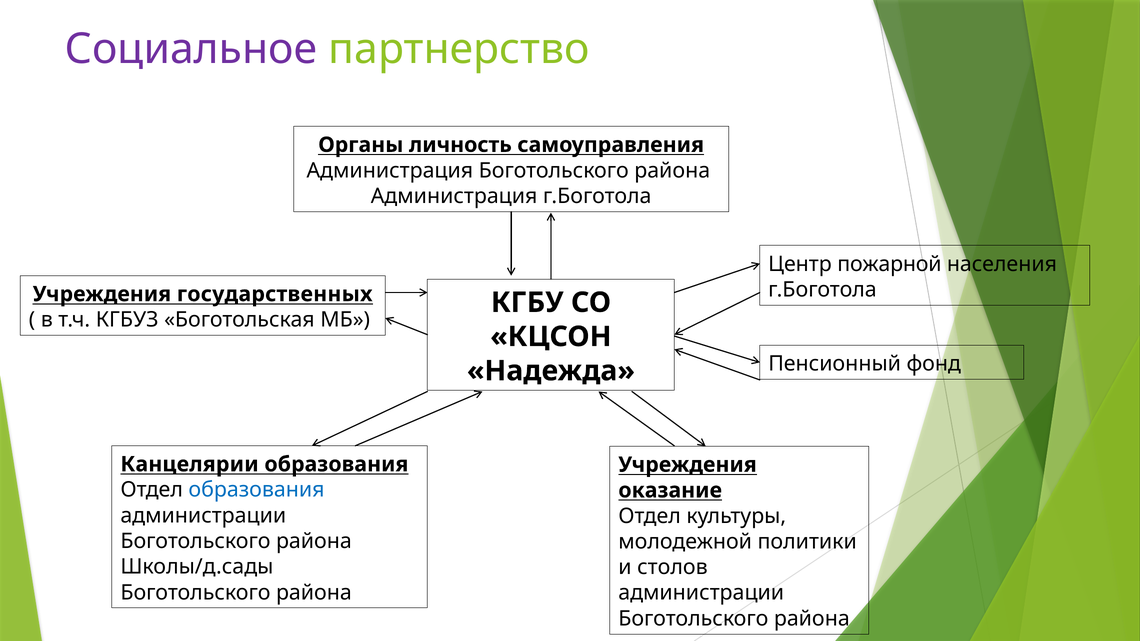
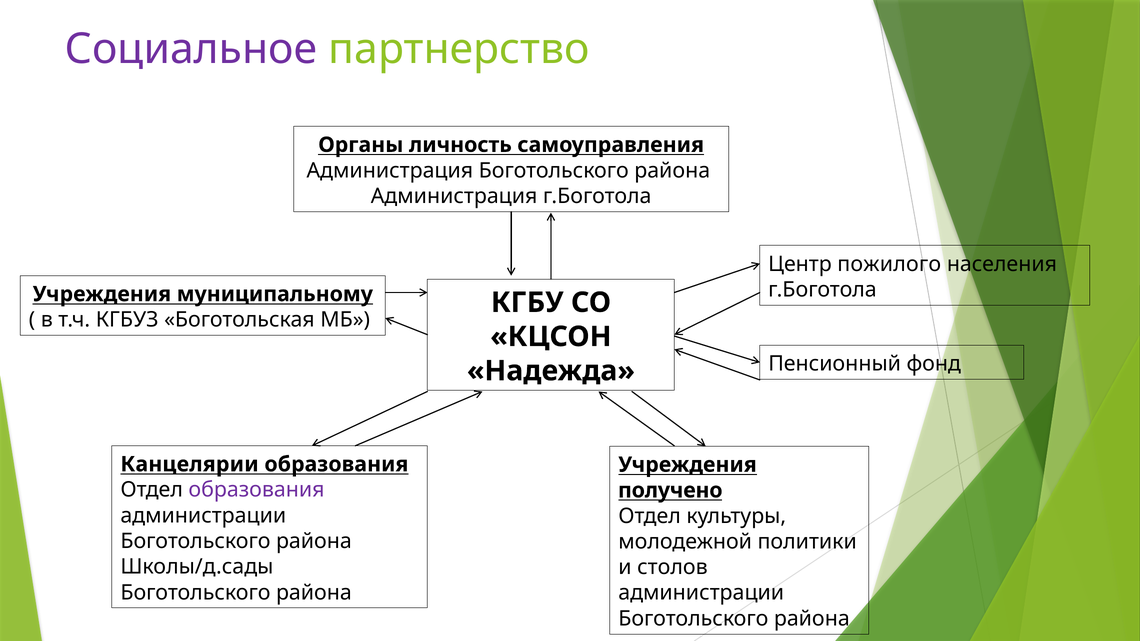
пожарной: пожарной -> пожилого (889, 264)
государственных: государственных -> муниципальному (275, 294)
образования colour: blue -> purple (257, 490)
оказание: оказание -> получено (670, 491)
